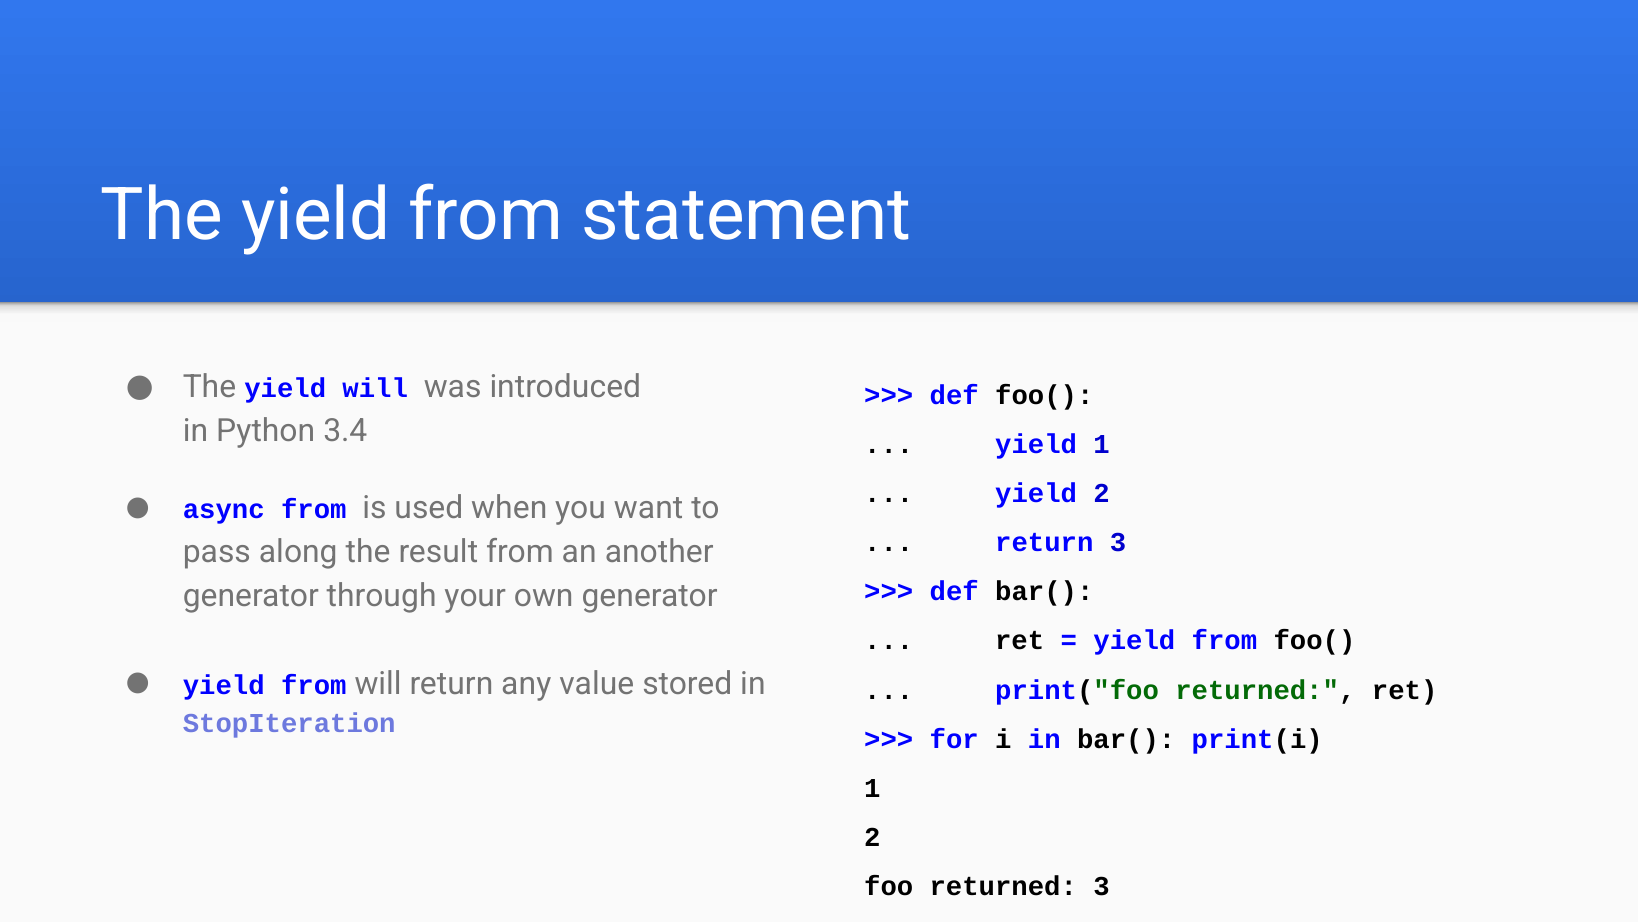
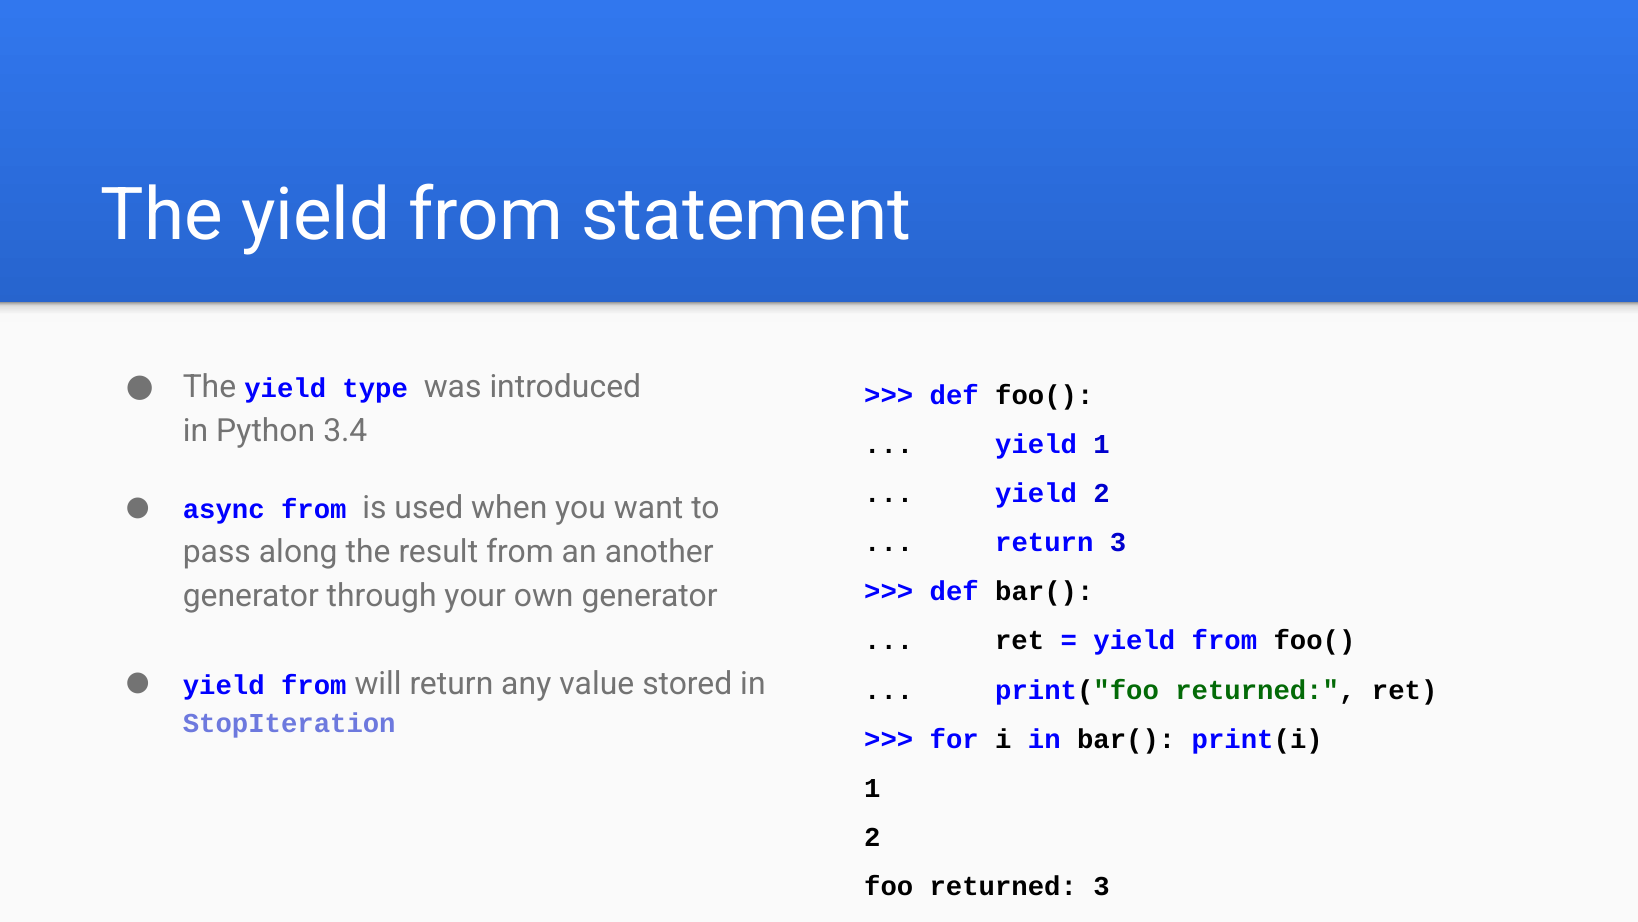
yield will: will -> type (375, 389)
